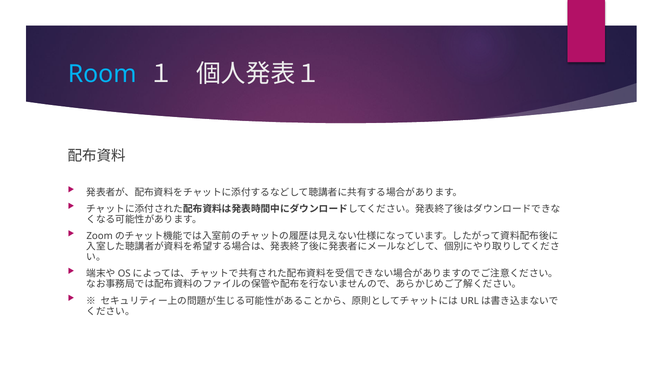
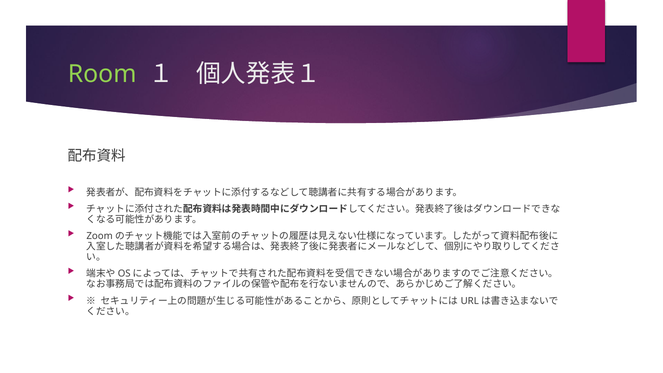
Room colour: light blue -> light green (102, 74)
